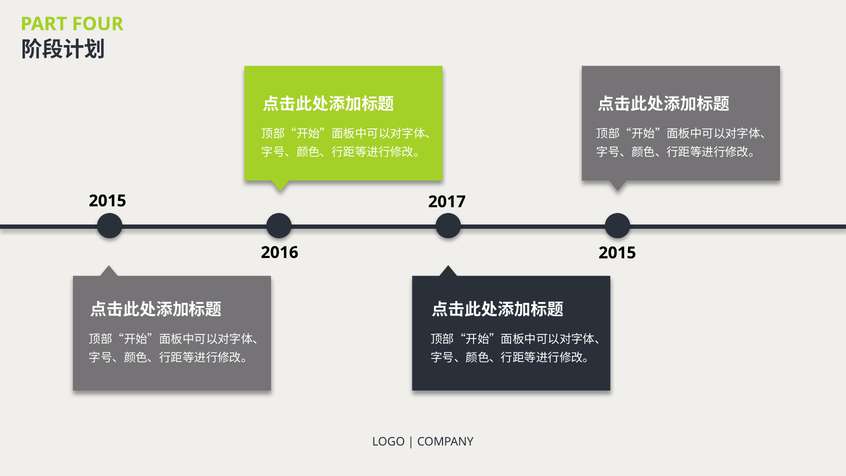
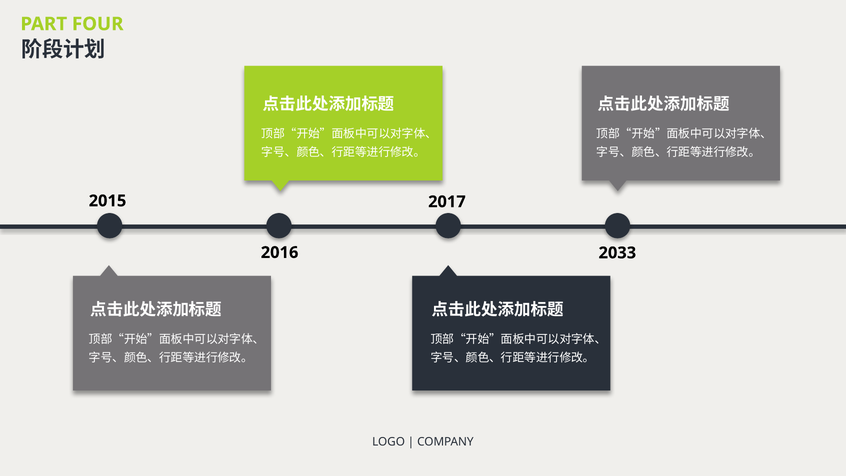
2015: 2015 -> 2033 (617, 253)
